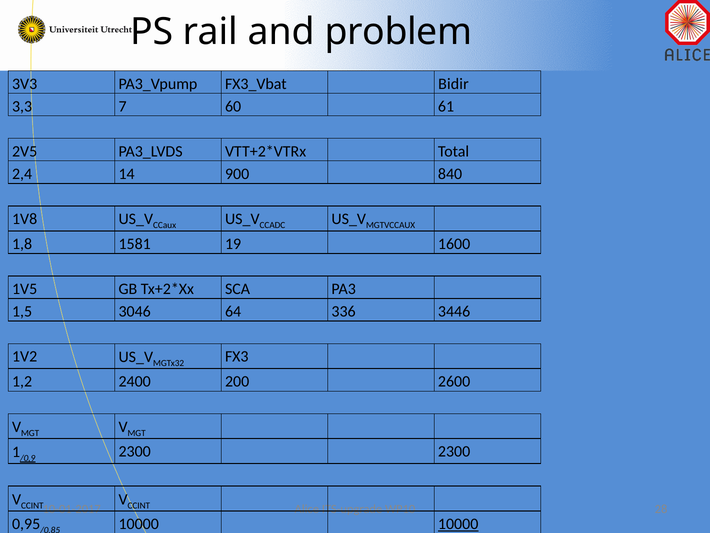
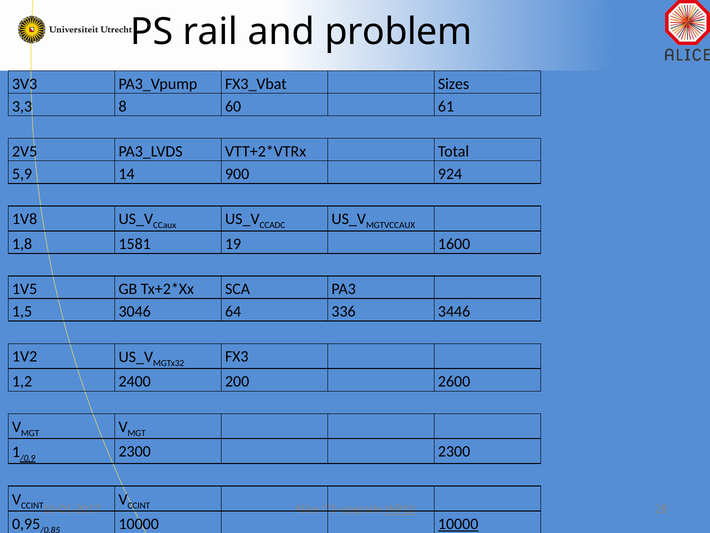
Bidir: Bidir -> Sizes (454, 84)
7: 7 -> 8 (123, 106)
2,4: 2,4 -> 5,9 (22, 174)
840: 840 -> 924 (450, 174)
WP10 underline: none -> present (400, 509)
